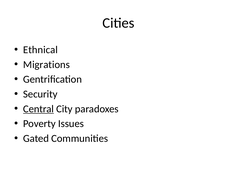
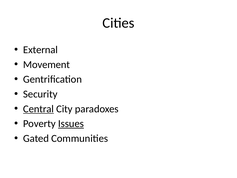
Ethnical: Ethnical -> External (40, 50)
Migrations: Migrations -> Movement (47, 64)
Issues underline: none -> present (71, 123)
